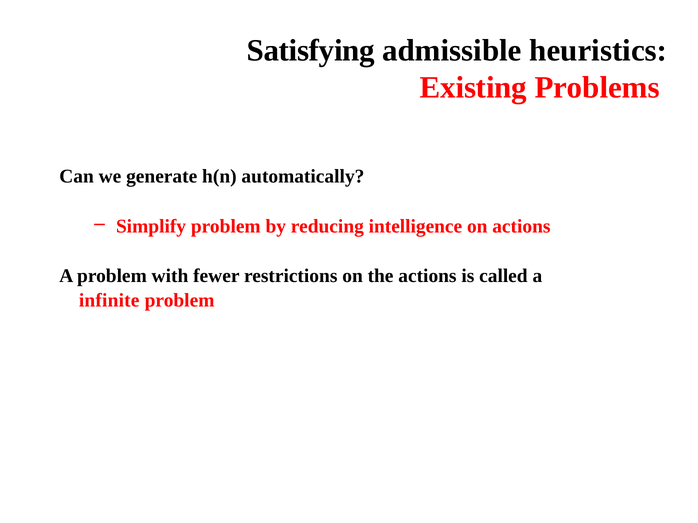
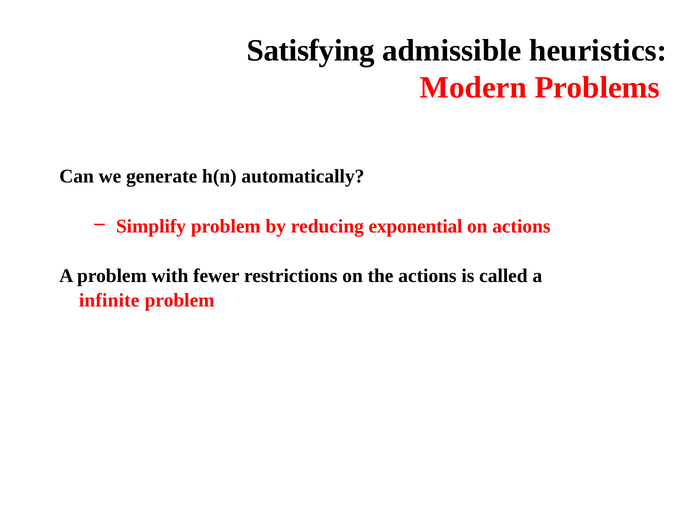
Existing: Existing -> Modern (473, 88)
intelligence: intelligence -> exponential (416, 226)
